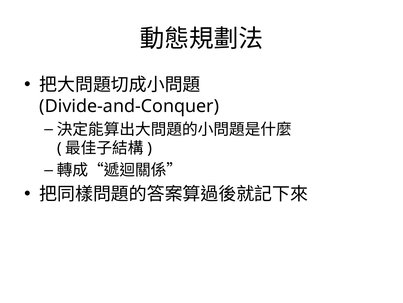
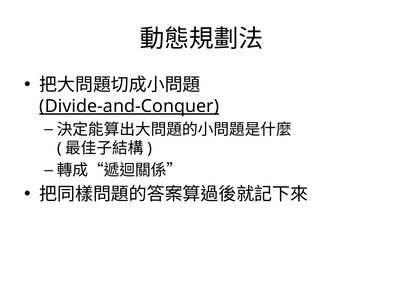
Divide-and-Conquer underline: none -> present (129, 106)
